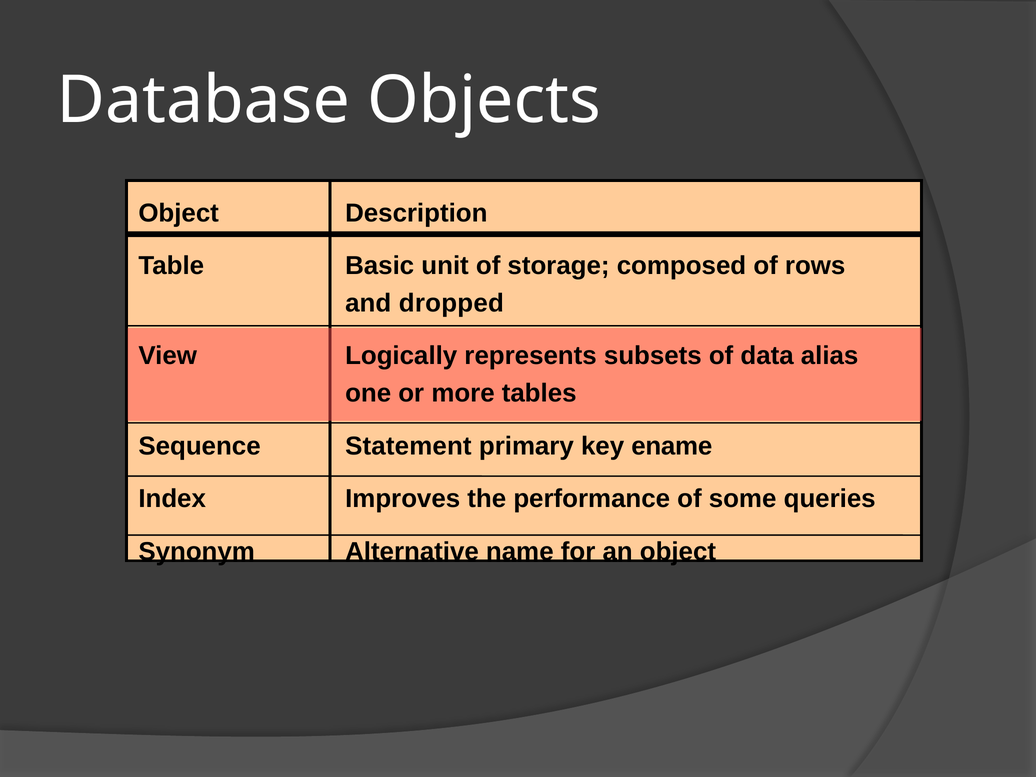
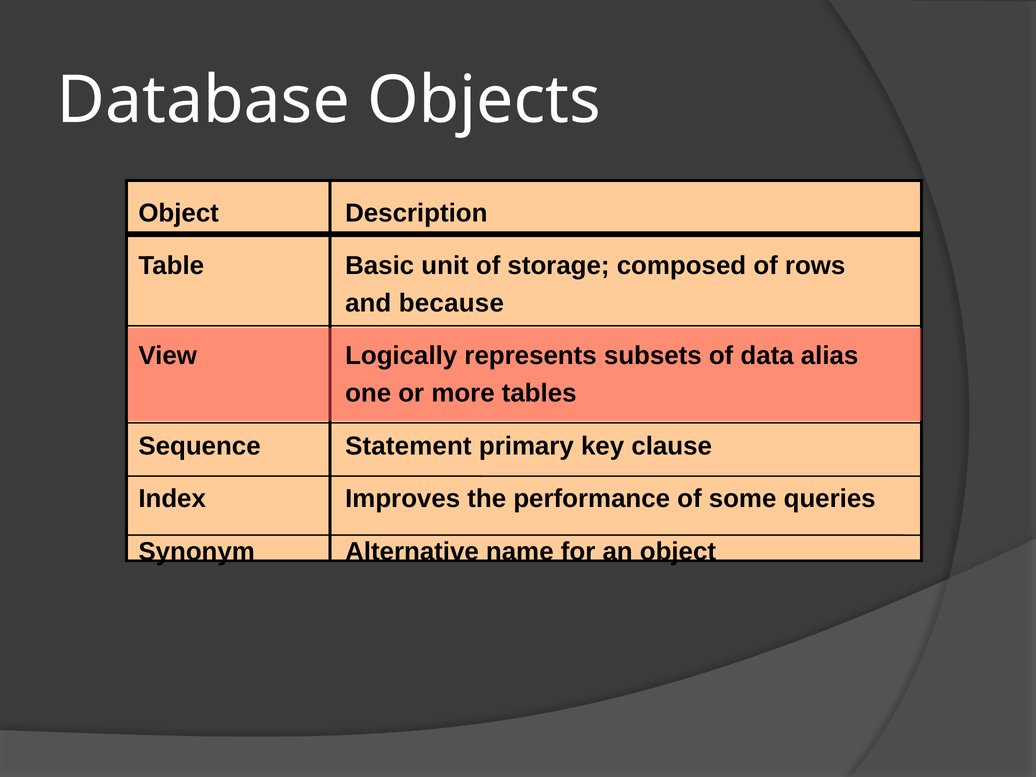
dropped: dropped -> because (451, 303)
ename: ename -> clause (672, 446)
